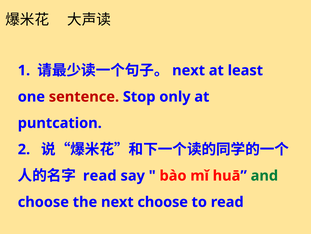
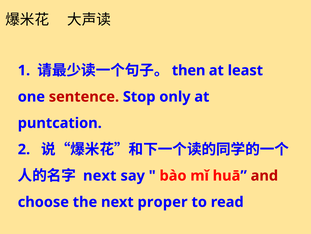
next: next -> then (189, 70)
read: read -> next (100, 175)
and colour: green -> red (264, 175)
next choose: choose -> proper (163, 201)
